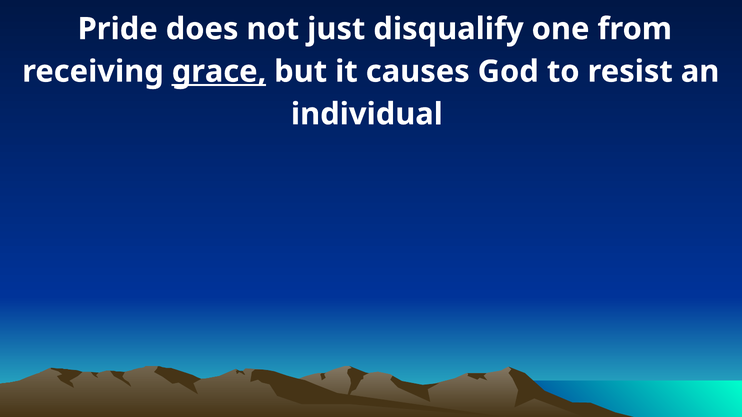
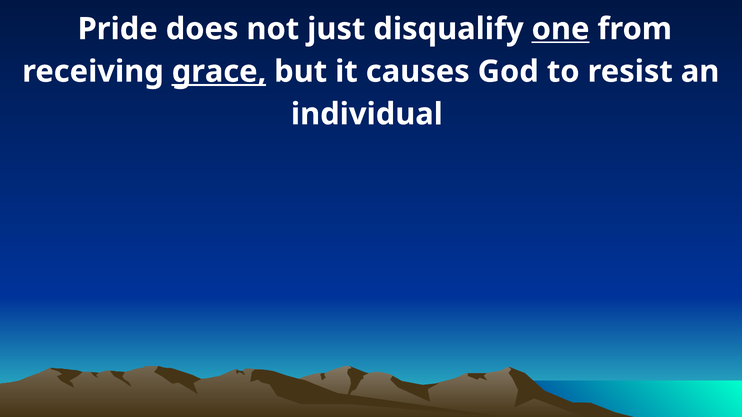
one underline: none -> present (561, 29)
